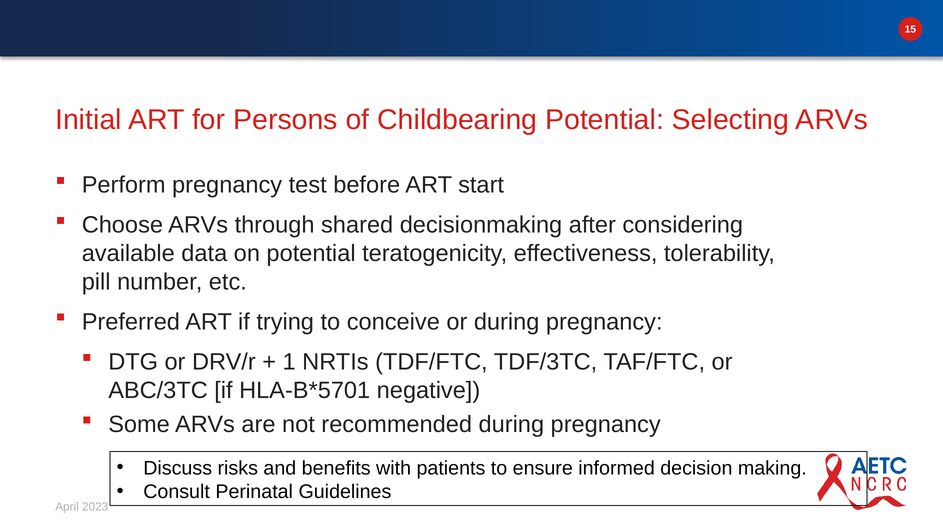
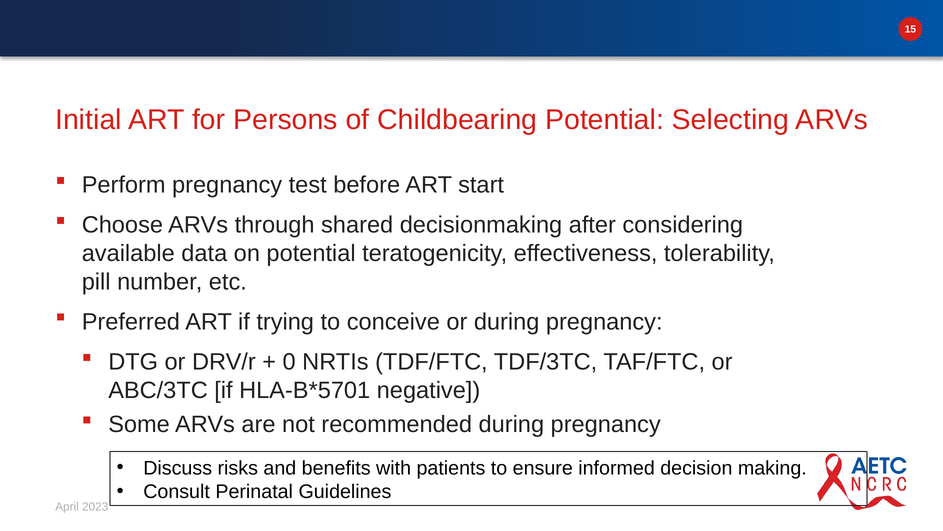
1: 1 -> 0 (289, 362)
